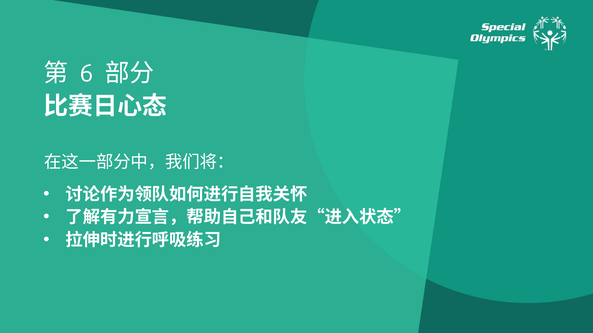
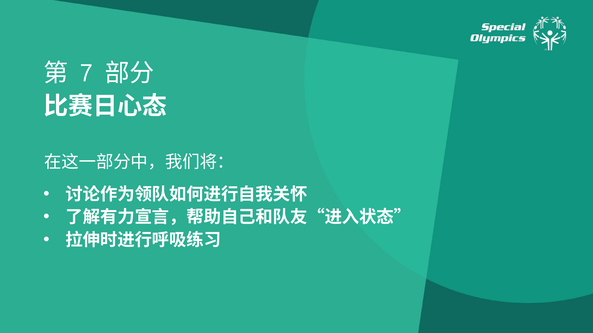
6: 6 -> 7 (86, 74)
